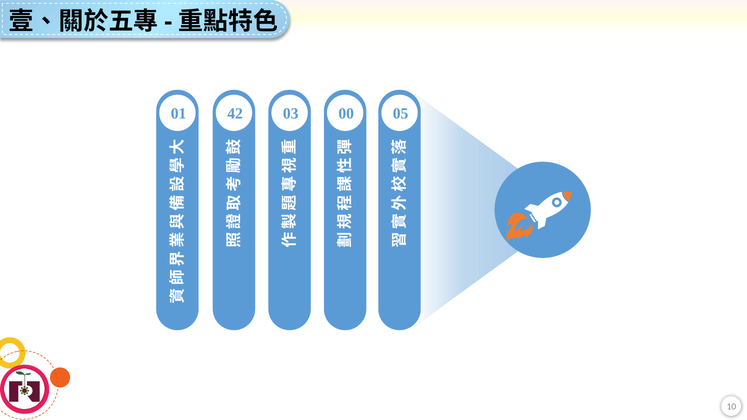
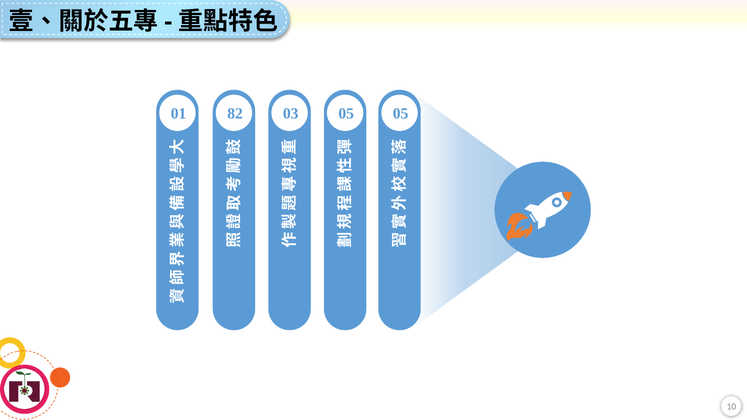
42: 42 -> 82 (235, 114)
03 00: 00 -> 05 (346, 114)
